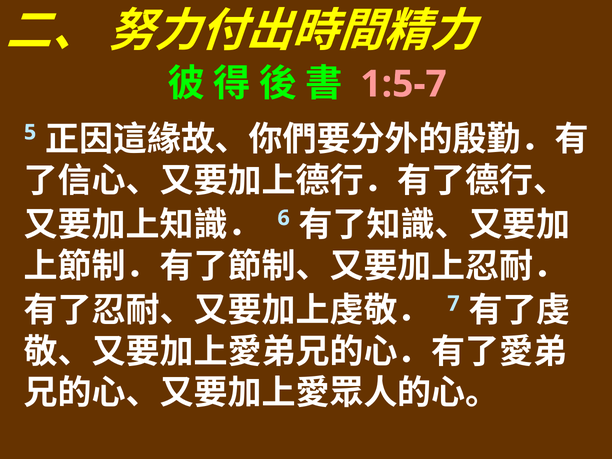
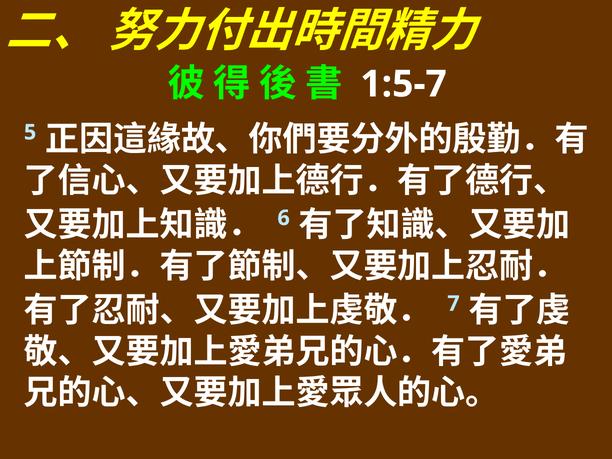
1:5-7 colour: pink -> white (404, 84)
